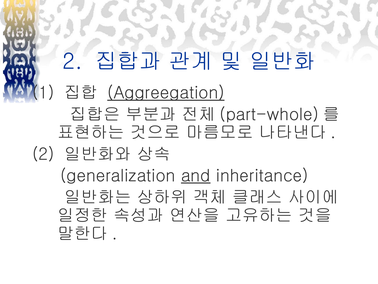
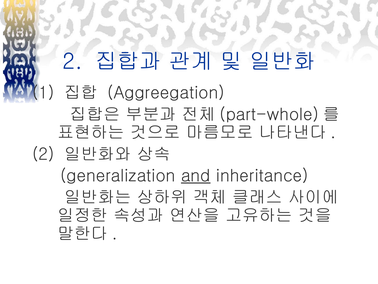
Aggreegation underline: present -> none (166, 93)
